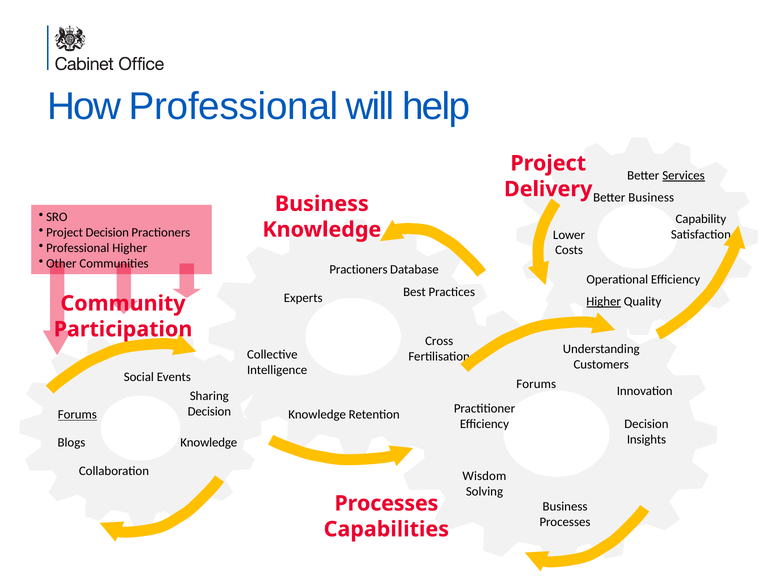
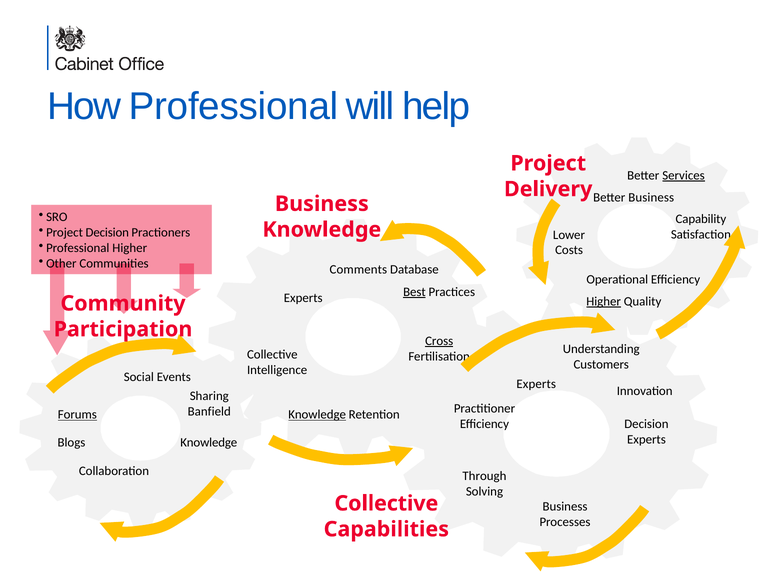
Practioners: Practioners -> Comments (358, 270)
Best underline: none -> present (414, 292)
Cross underline: none -> present (439, 341)
Forums: Forums -> Experts (536, 384)
Decision: Decision -> Banfield (209, 412)
Knowledge underline: none -> present (317, 414)
Insights: Insights -> Experts (646, 439)
Wisdom: Wisdom -> Through (484, 476)
Processes: Processes -> Collective (386, 503)
